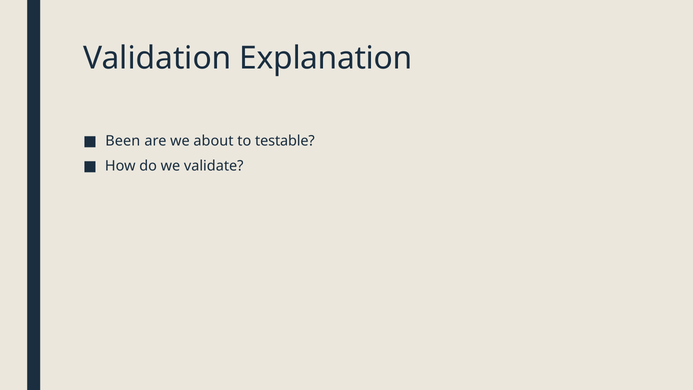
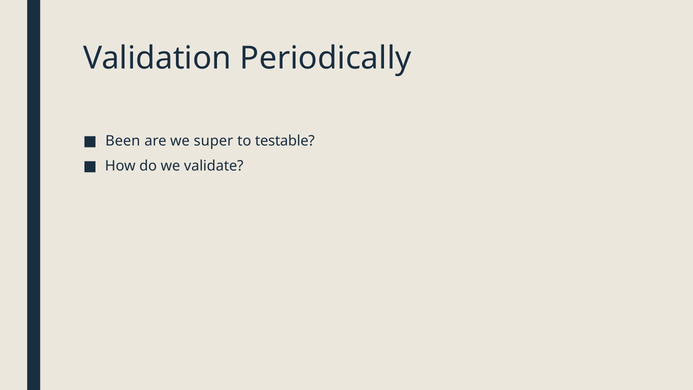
Explanation: Explanation -> Periodically (326, 58)
about: about -> super (213, 141)
